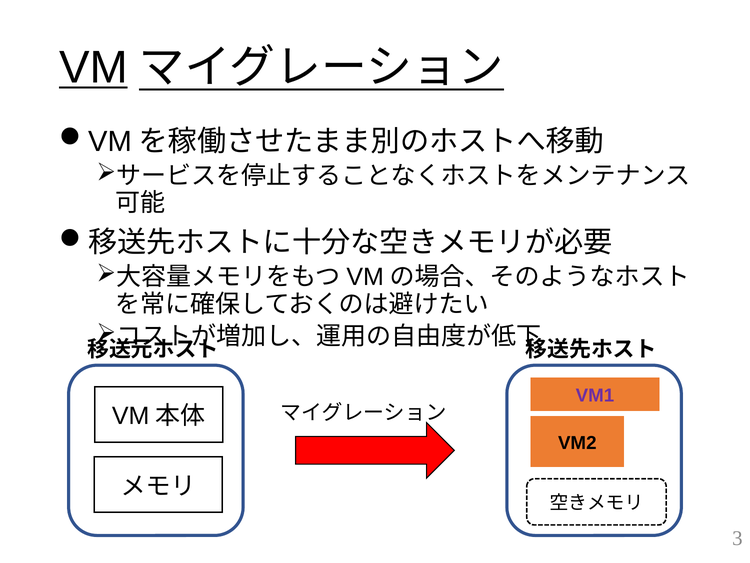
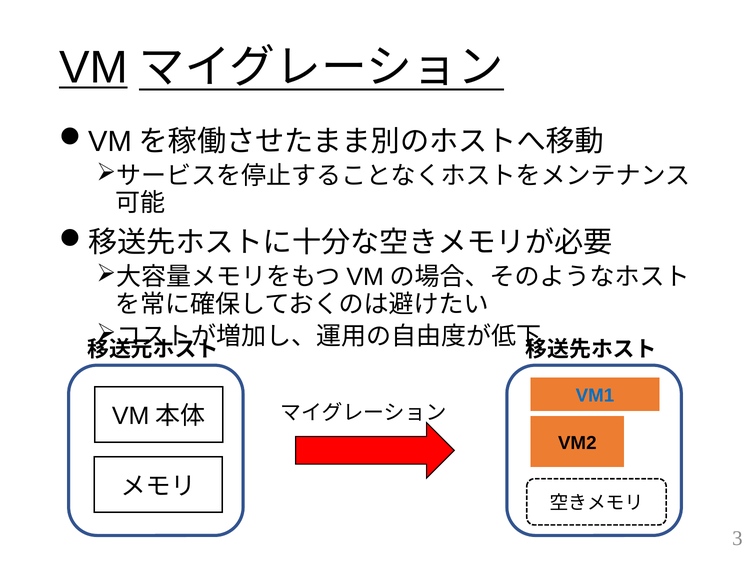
VM1 colour: purple -> blue (595, 395)
